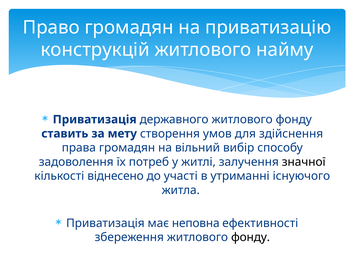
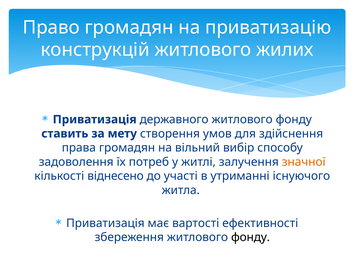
найму: найму -> жилих (285, 50)
значної colour: black -> orange (304, 162)
неповна: неповна -> вартості (196, 224)
